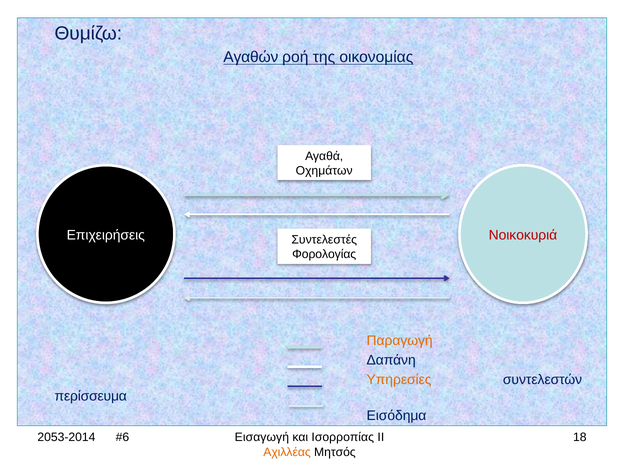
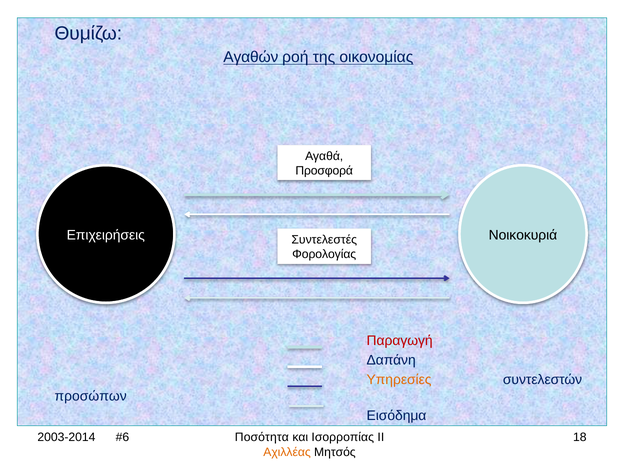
Οχημάτων: Οχημάτων -> Προσφορά (324, 171)
Νοικοκυριά colour: red -> black (523, 235)
Παραγωγή colour: orange -> red (400, 341)
περίσσευμα: περίσσευμα -> προσώπων (91, 396)
2053-2014: 2053-2014 -> 2003-2014 (66, 437)
Εισαγωγή: Εισαγωγή -> Ποσότητα (262, 437)
